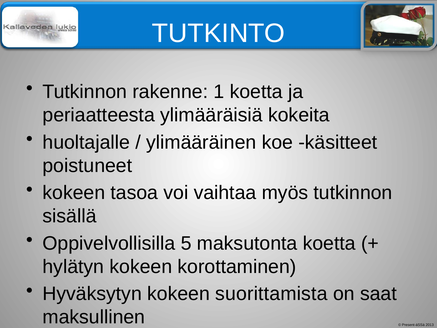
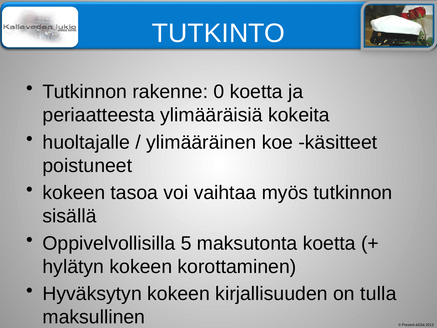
1: 1 -> 0 (219, 92)
suorittamista: suorittamista -> kirjallisuuden (271, 294)
saat: saat -> tulla (378, 294)
